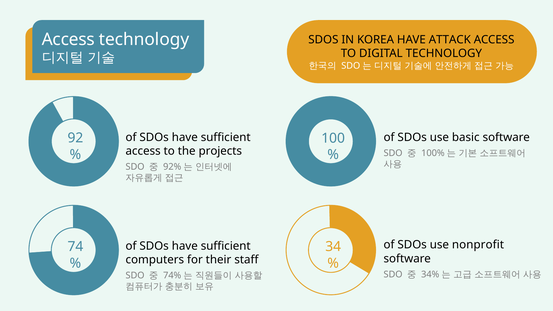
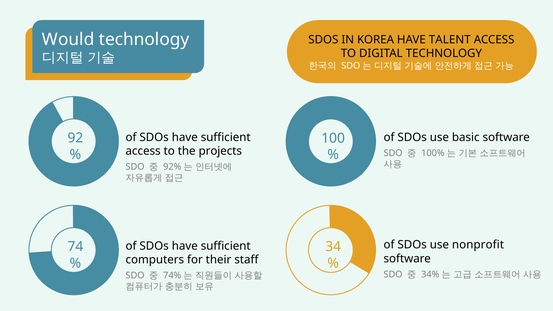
Access: Access -> Would (68, 39)
ATTACK: ATTACK -> TALENT (450, 40)
